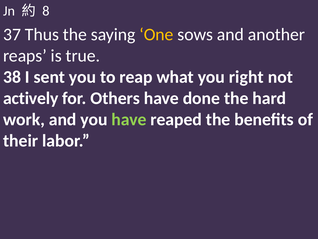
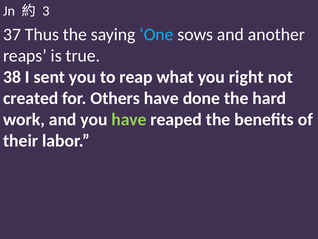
8: 8 -> 3 (46, 11)
One colour: yellow -> light blue (156, 35)
actively: actively -> created (31, 98)
